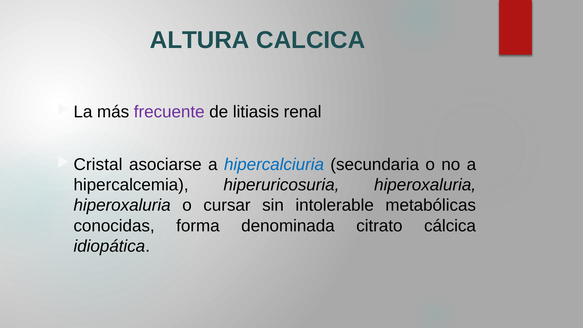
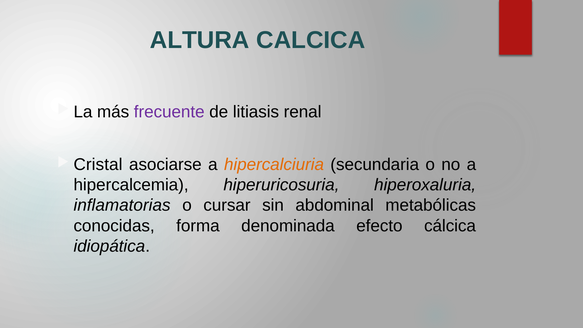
hipercalciuria colour: blue -> orange (274, 165)
hiperoxaluria: hiperoxaluria -> inflamatorias (122, 205)
intolerable: intolerable -> abdominal (335, 205)
citrato: citrato -> efecto (379, 226)
